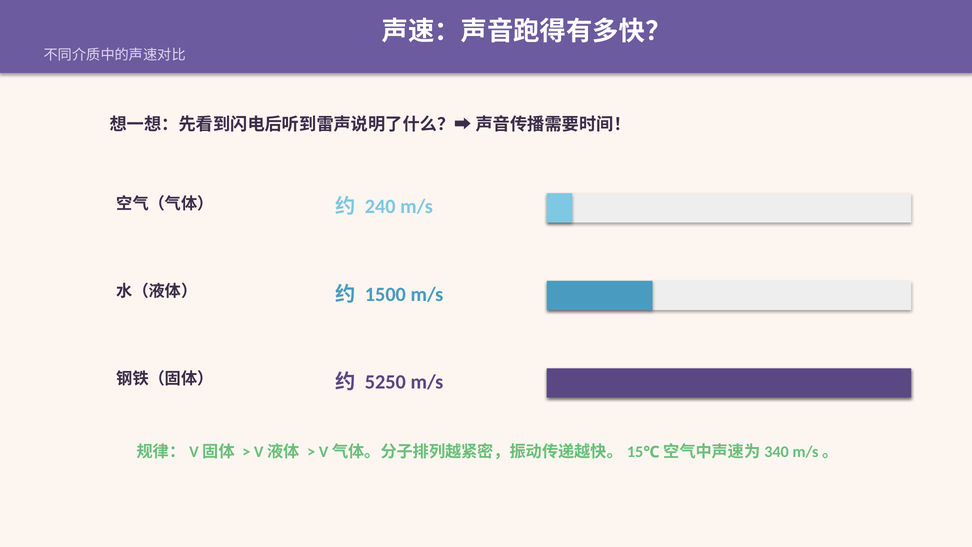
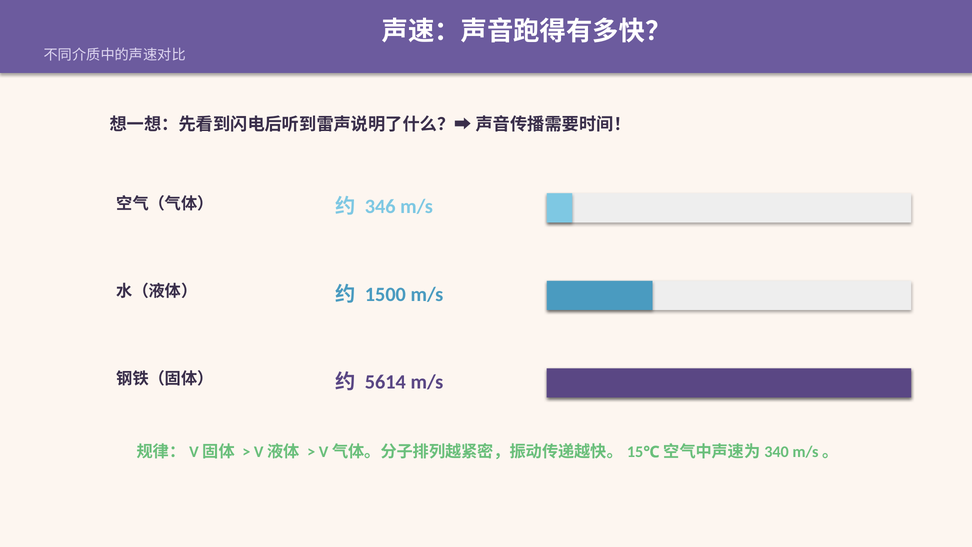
240: 240 -> 346 (380, 207)
5250: 5250 -> 5614 (385, 382)
